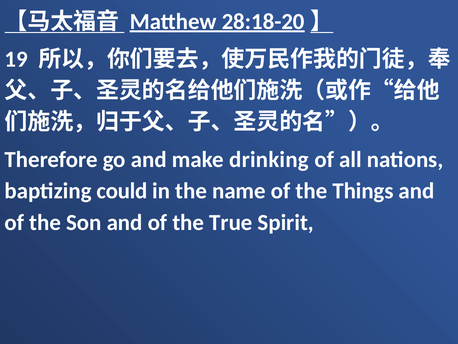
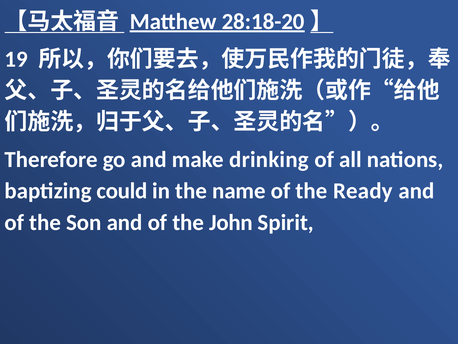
Things: Things -> Ready (363, 191)
True: True -> John (231, 222)
